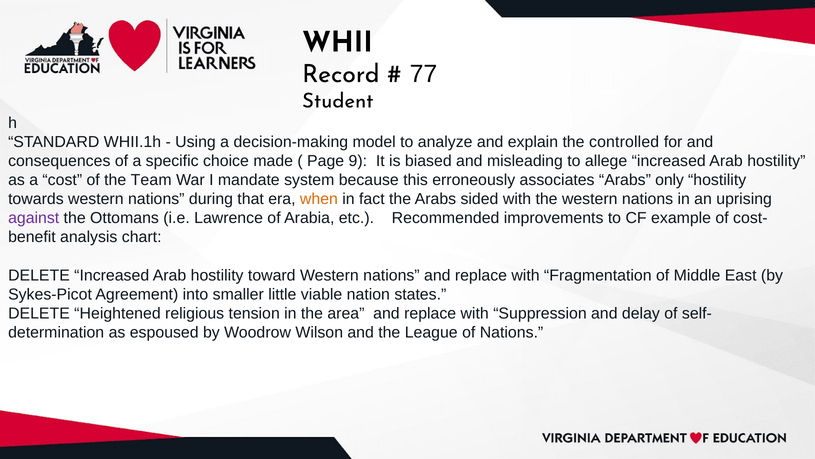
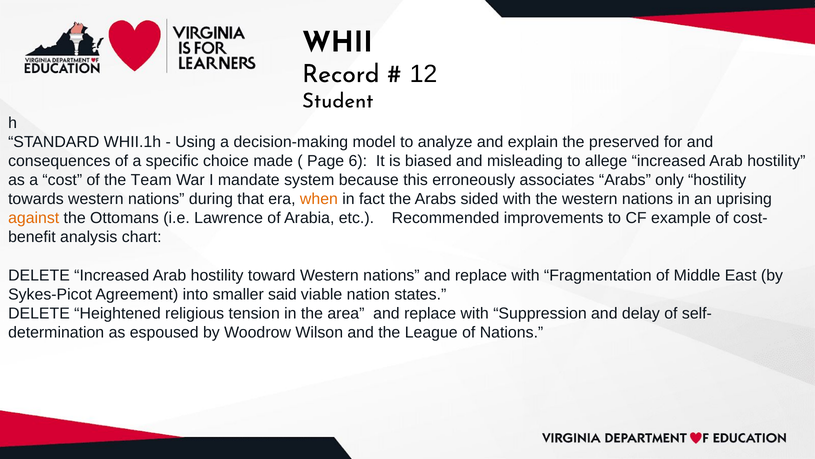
77: 77 -> 12 (423, 74)
controlled: controlled -> preserved (624, 142)
9: 9 -> 6 (358, 161)
against colour: purple -> orange (34, 218)
little: little -> said (282, 294)
